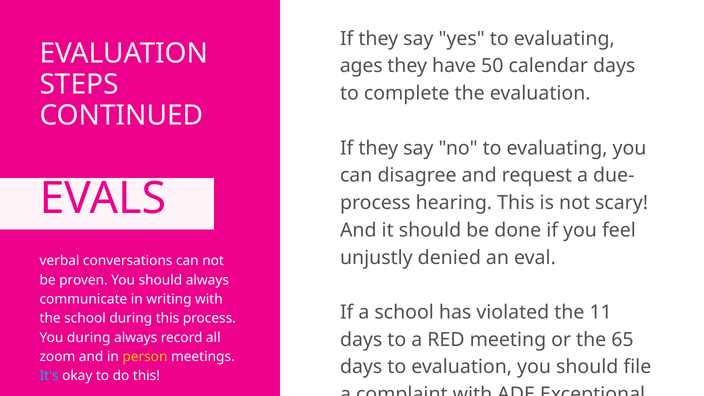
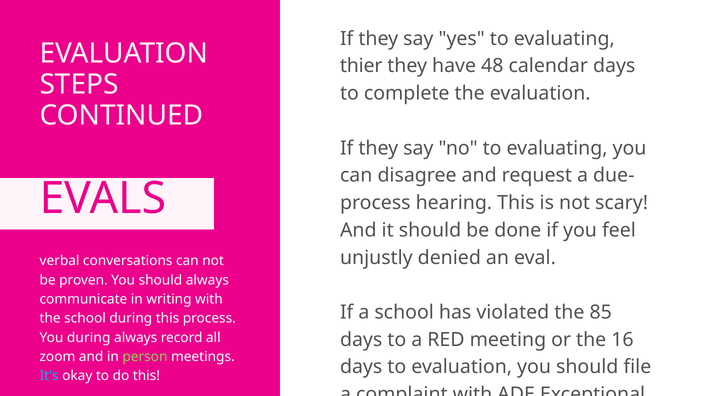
ages: ages -> thier (361, 66)
50: 50 -> 48 (492, 66)
11: 11 -> 85 (601, 312)
65: 65 -> 16 (623, 340)
person colour: yellow -> light green (145, 357)
